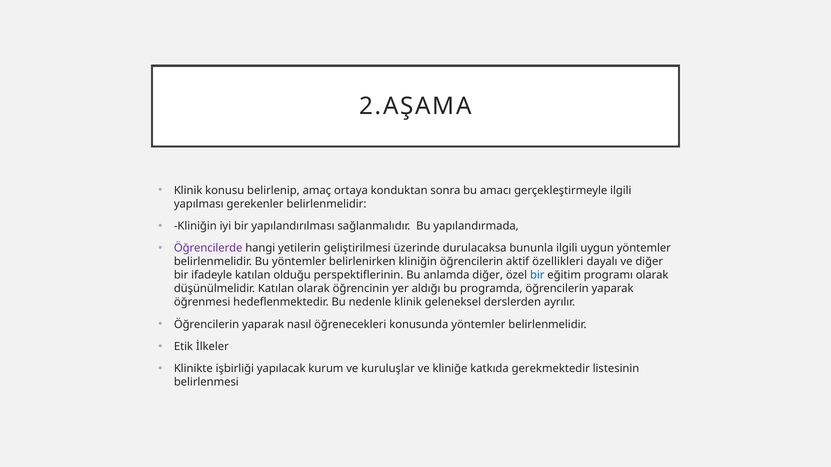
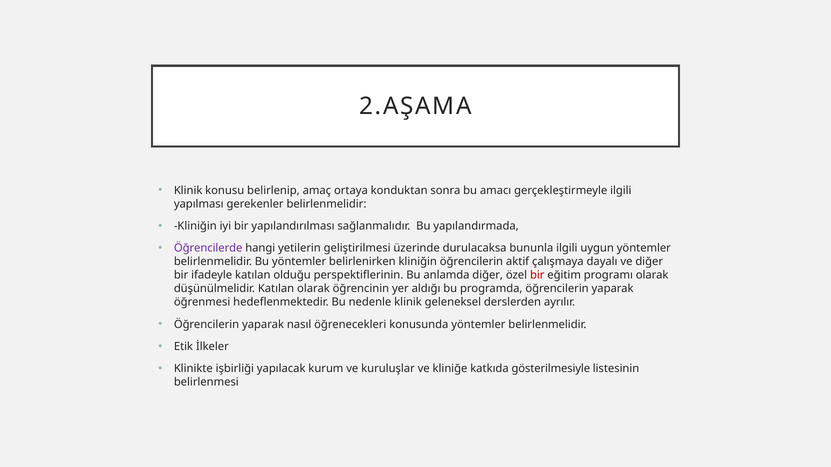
özellikleri: özellikleri -> çalışmaya (558, 262)
bir colour: blue -> red (537, 275)
gerekmektedir: gerekmektedir -> gösterilmesiyle (551, 369)
